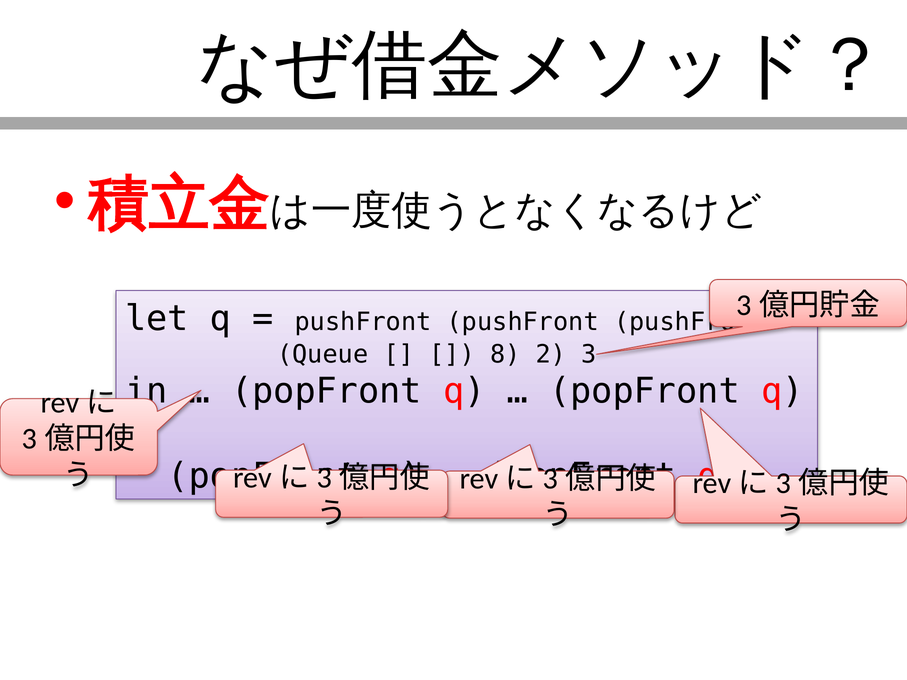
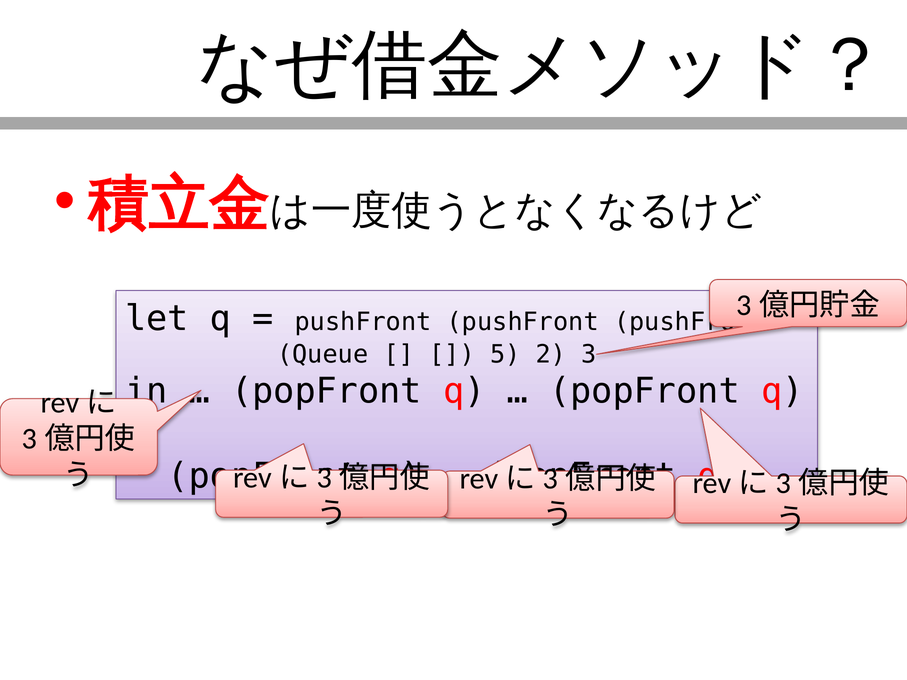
8: 8 -> 5 (505, 354)
